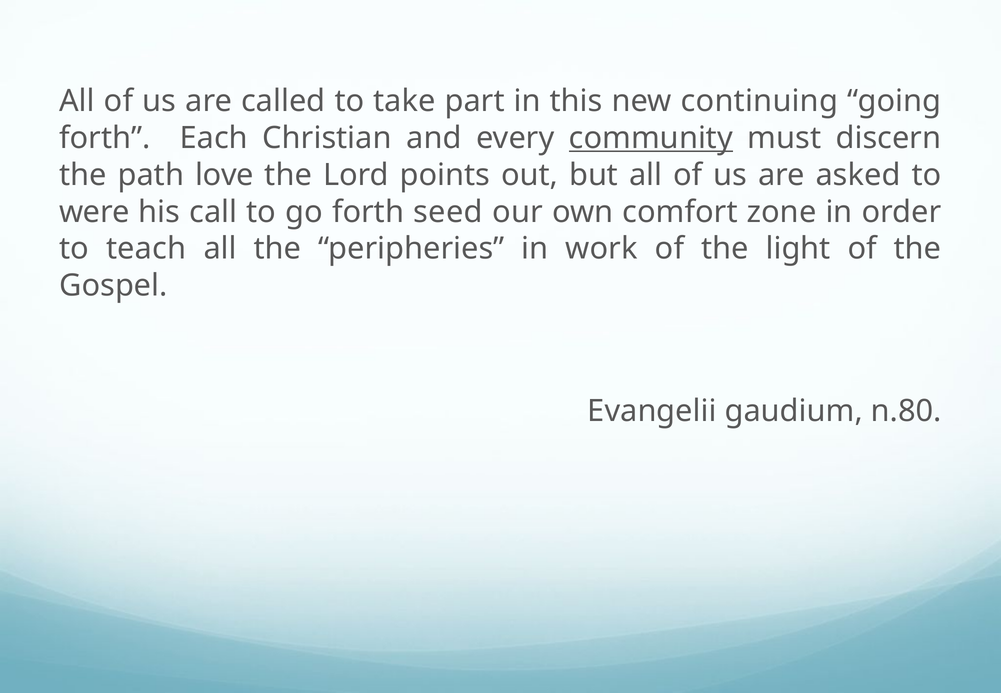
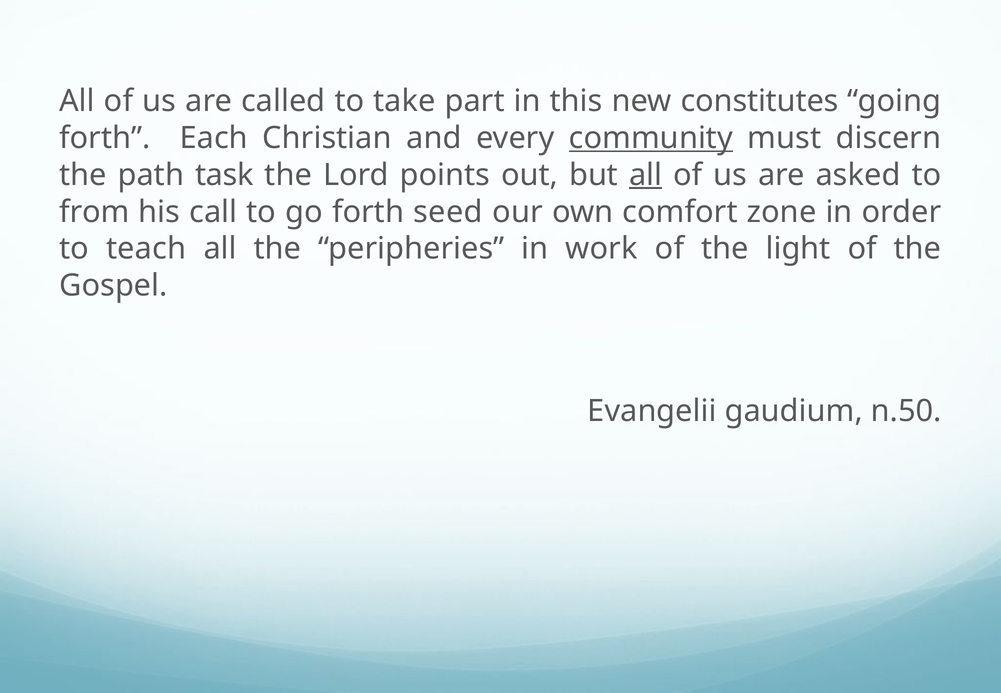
continuing: continuing -> constitutes (760, 101)
love: love -> task (224, 175)
all underline: none -> present (646, 175)
were: were -> from (94, 212)
n.80: n.80 -> n.50 (906, 411)
